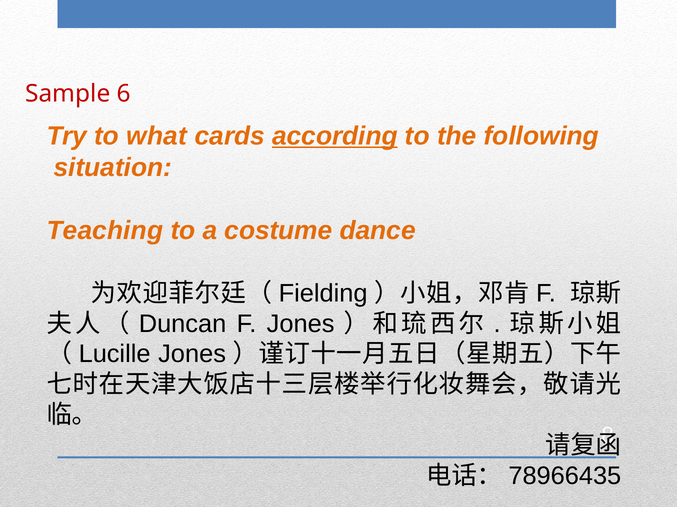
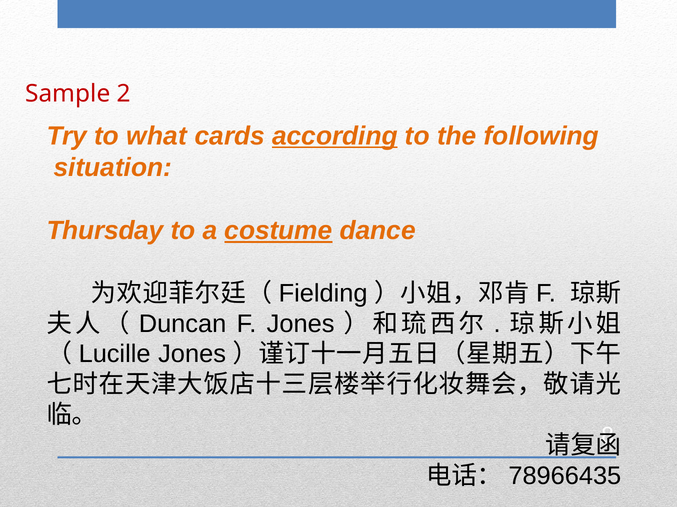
6: 6 -> 2 (124, 94)
Teaching: Teaching -> Thursday (105, 231)
costume underline: none -> present (278, 231)
